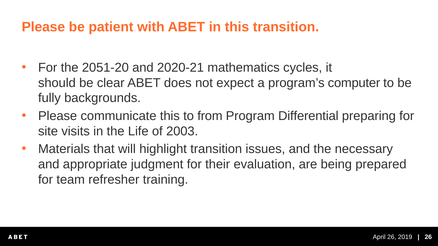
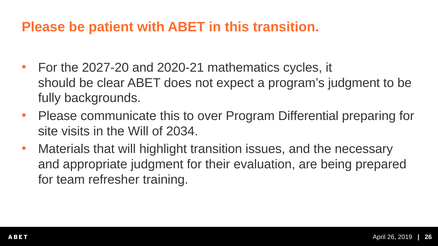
2051-20: 2051-20 -> 2027-20 (105, 68)
program’s computer: computer -> judgment (354, 83)
from: from -> over (210, 116)
the Life: Life -> Will (138, 131)
2003: 2003 -> 2034 (182, 131)
